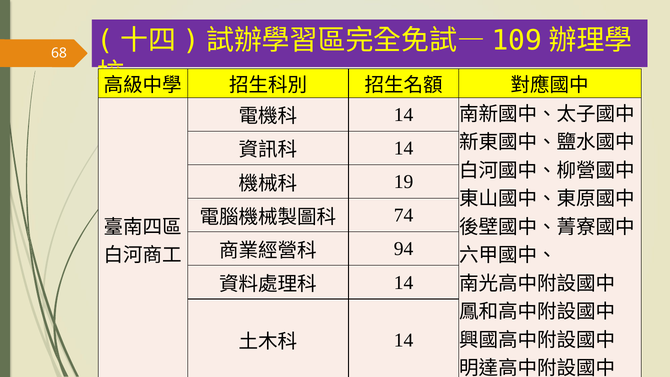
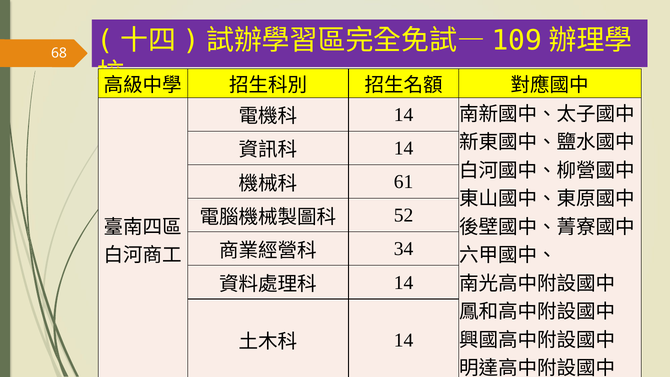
19: 19 -> 61 (404, 182)
74: 74 -> 52 (404, 215)
94: 94 -> 34 (404, 249)
